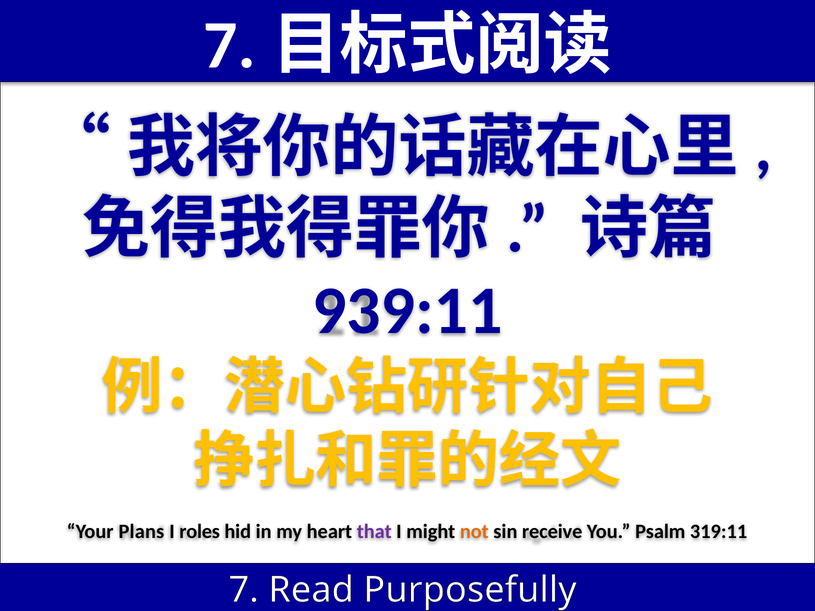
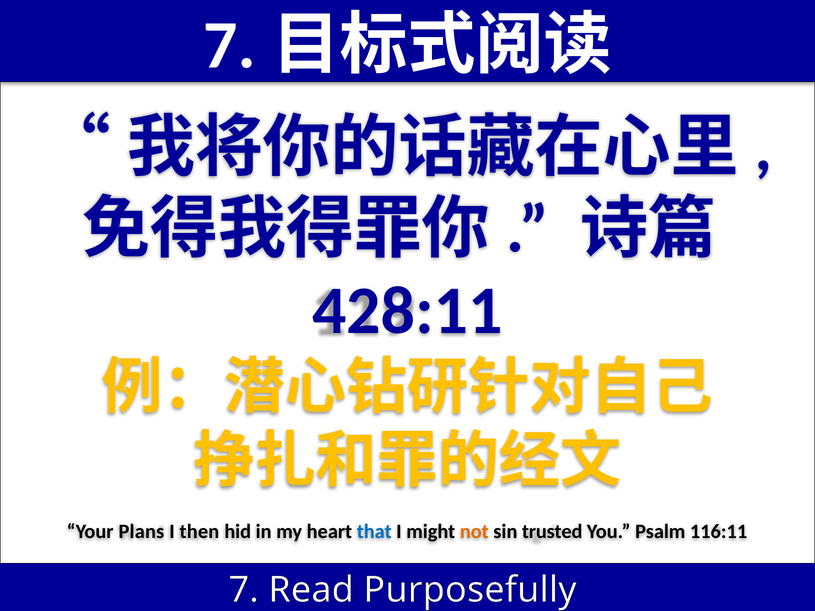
939:11: 939:11 -> 428:11 (407, 311)
roles: roles -> then (199, 532)
that colour: purple -> blue (374, 532)
receive: receive -> trusted (552, 532)
319:11: 319:11 -> 116:11 (719, 532)
